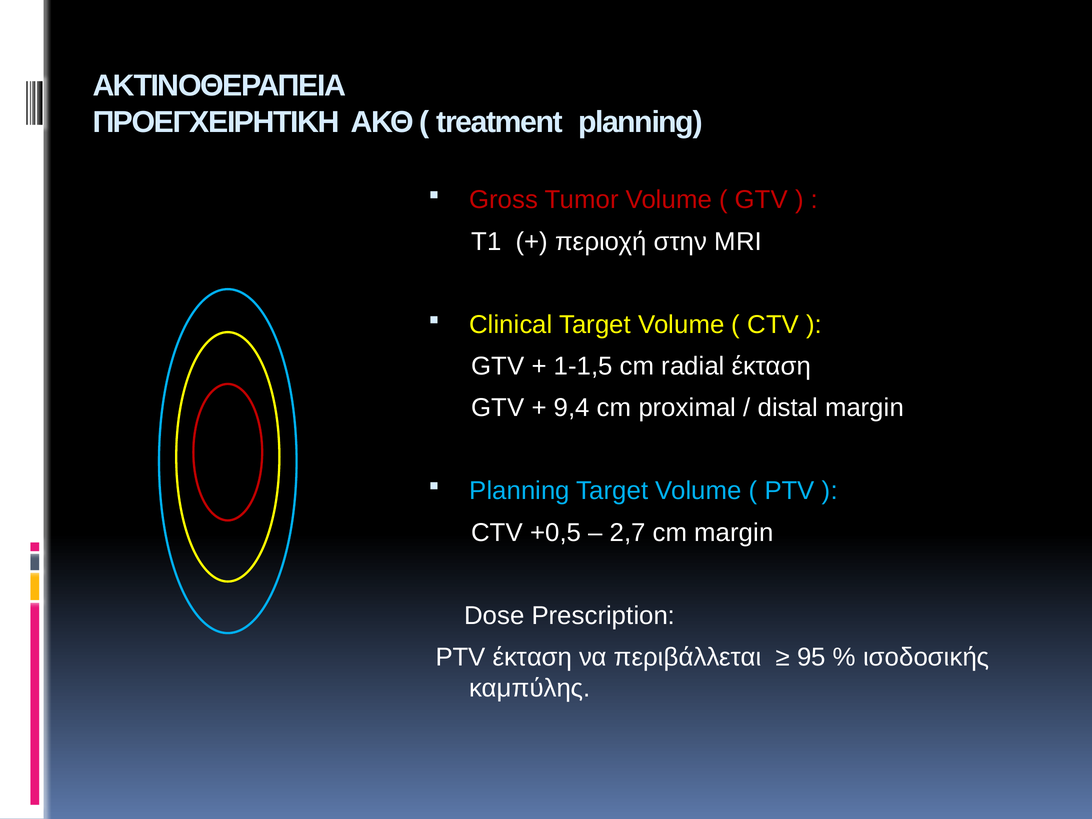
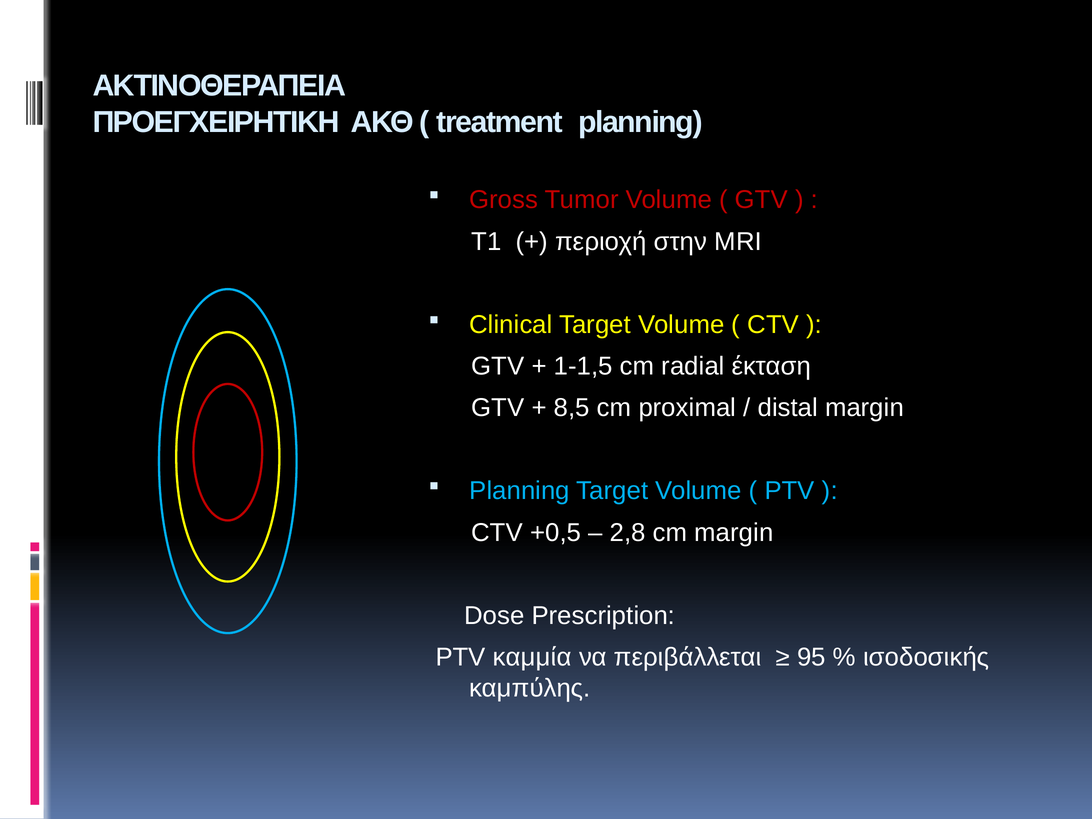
9,4: 9,4 -> 8,5 (572, 408)
2,7: 2,7 -> 2,8 (628, 533)
PTV έκταση: έκταση -> καμμία (532, 657)
